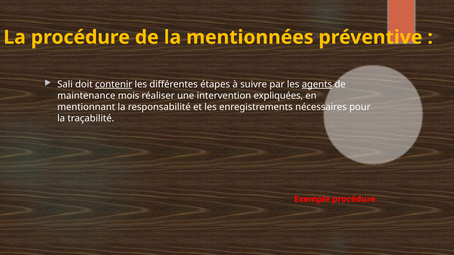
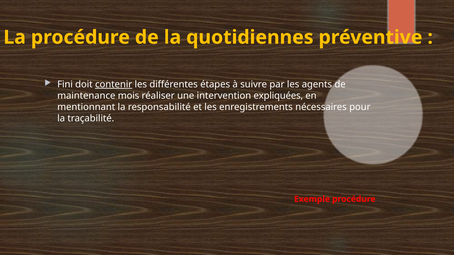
mentionnées: mentionnées -> quotidiennes (250, 37)
Sali: Sali -> Fini (65, 84)
agents underline: present -> none (317, 84)
